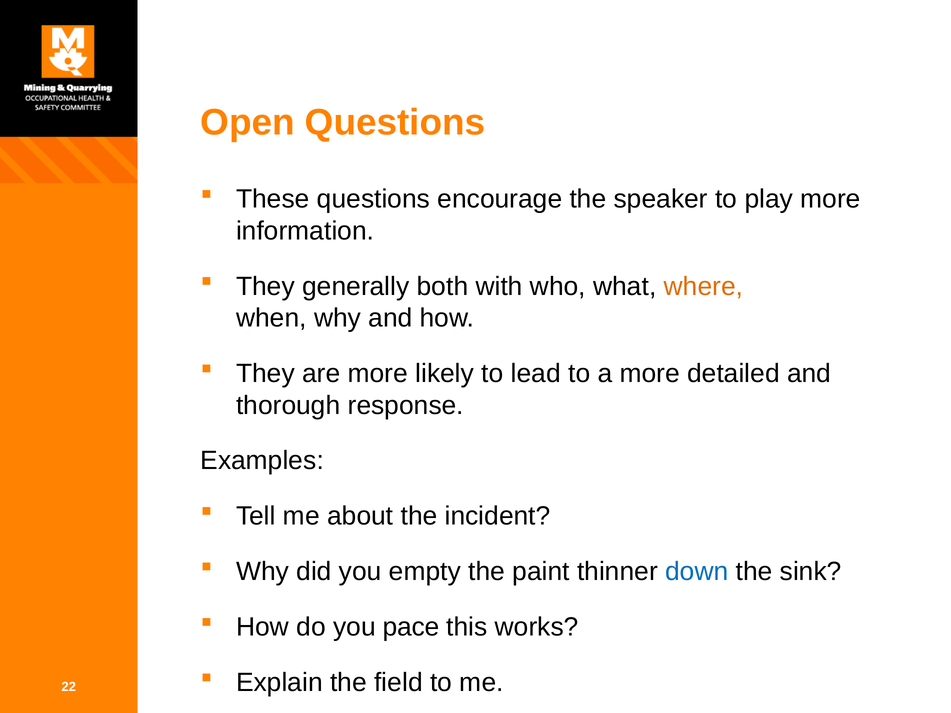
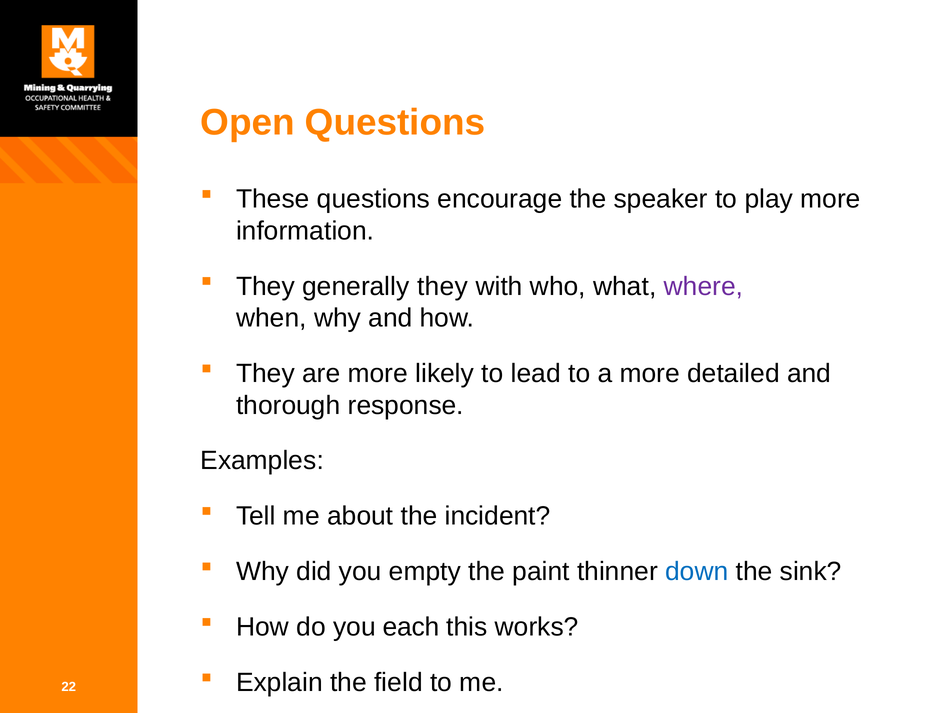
generally both: both -> they (442, 287)
where colour: orange -> purple (703, 287)
pace: pace -> each (411, 627)
